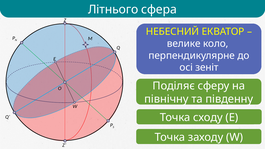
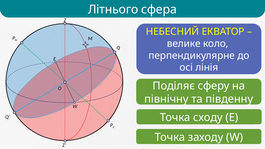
зеніт: зеніт -> лінія (207, 67)
